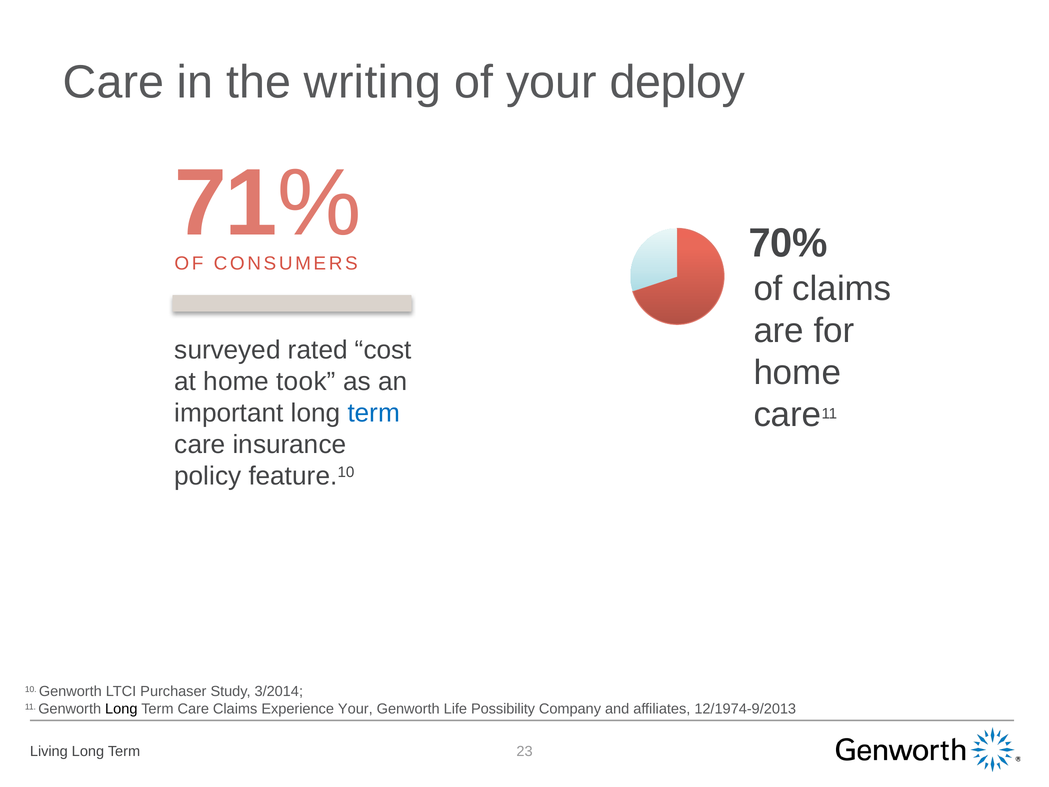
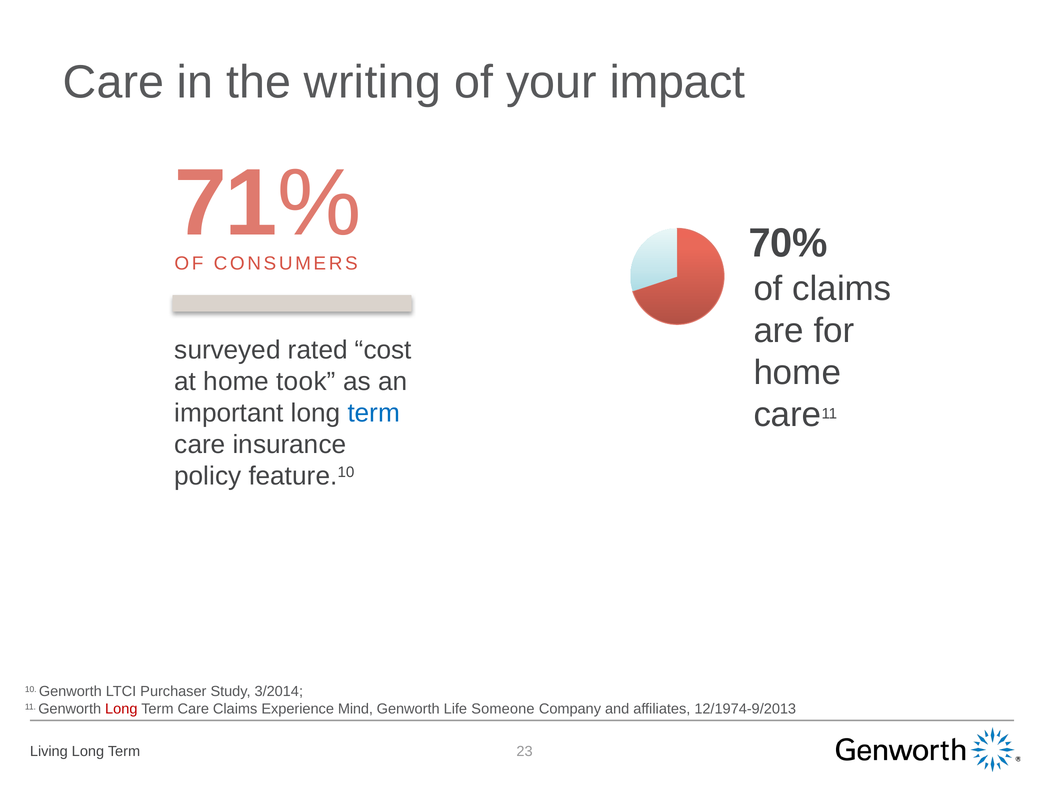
deploy: deploy -> impact (677, 82)
Long colour: black -> red (121, 709)
Experience Your: Your -> Mind (355, 709)
Possibility: Possibility -> Someone (503, 709)
